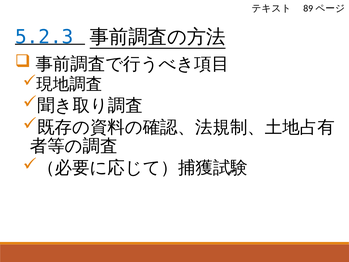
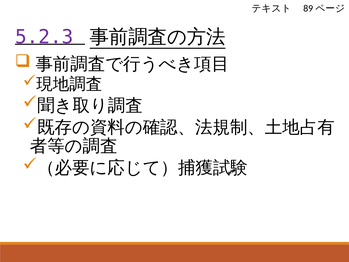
5.2.3 colour: blue -> purple (44, 37)
